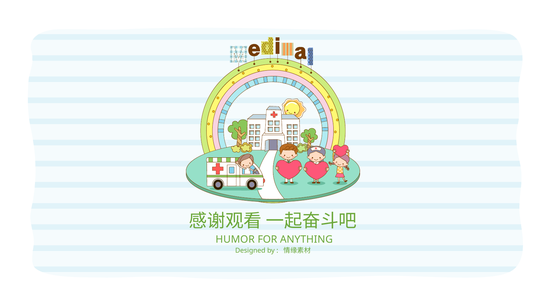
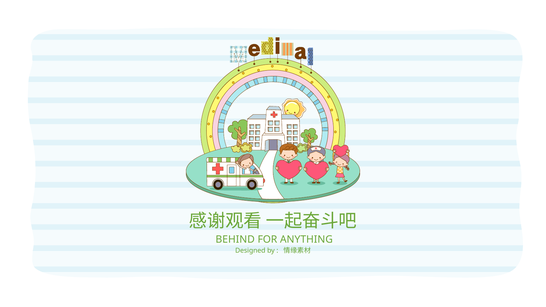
HUMOR: HUMOR -> BEHIND (235, 239)
